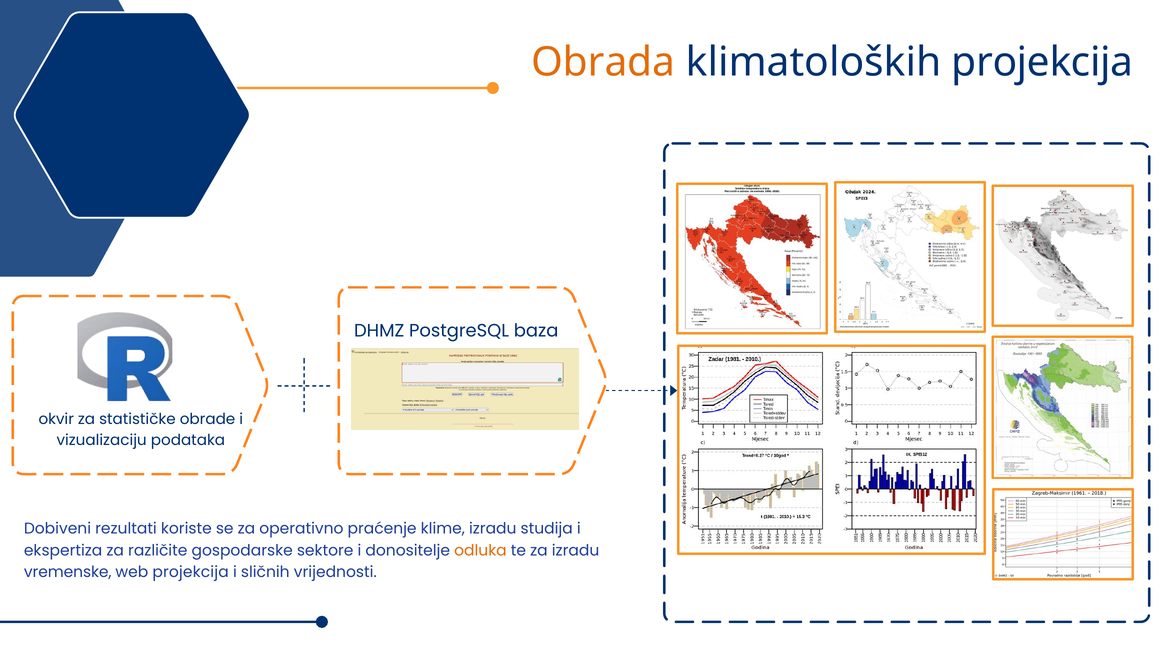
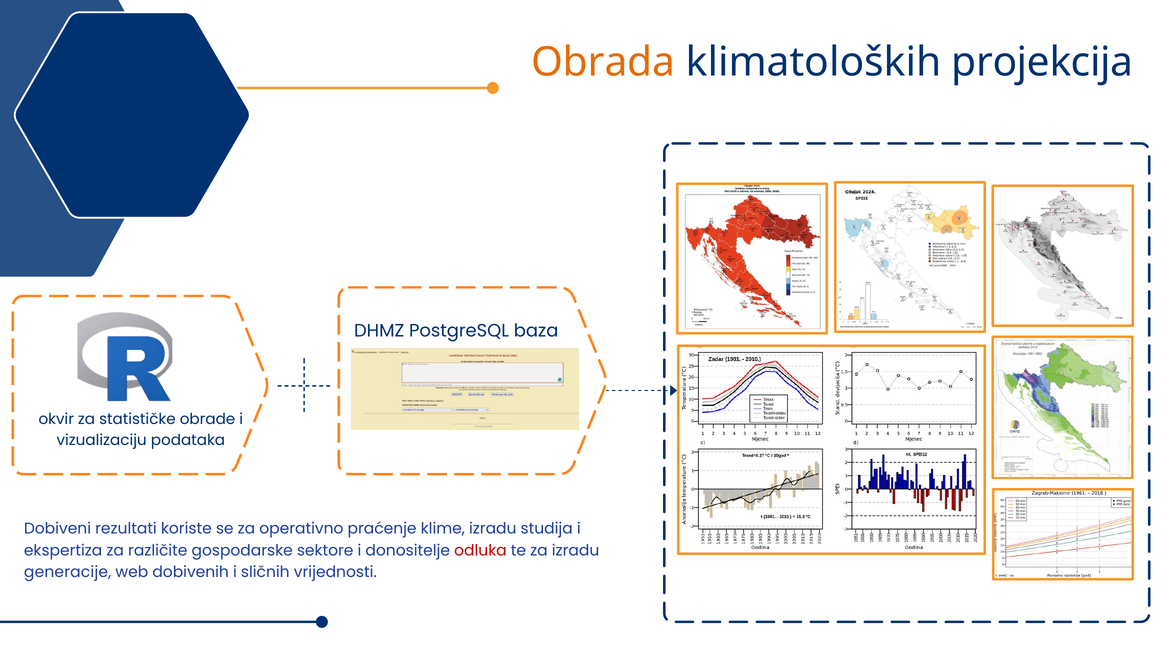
odluka colour: orange -> red (480, 550)
vremenske: vremenske -> generacije (68, 572)
web projekcija: projekcija -> dobivenih (191, 572)
